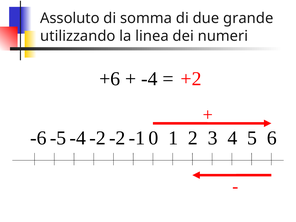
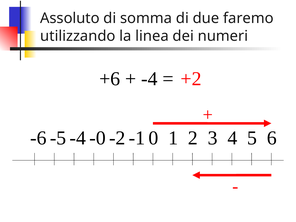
grande: grande -> faremo (248, 18)
-2: -2 -> -0 (97, 138)
